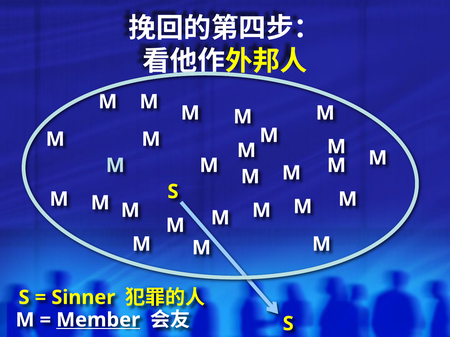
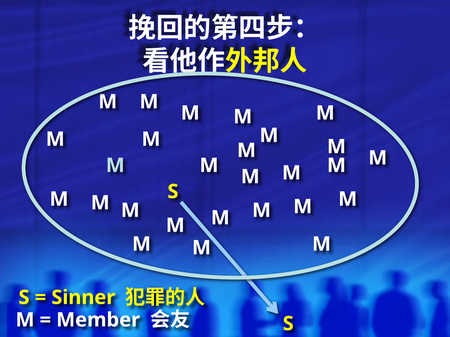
Member underline: present -> none (98, 320)
